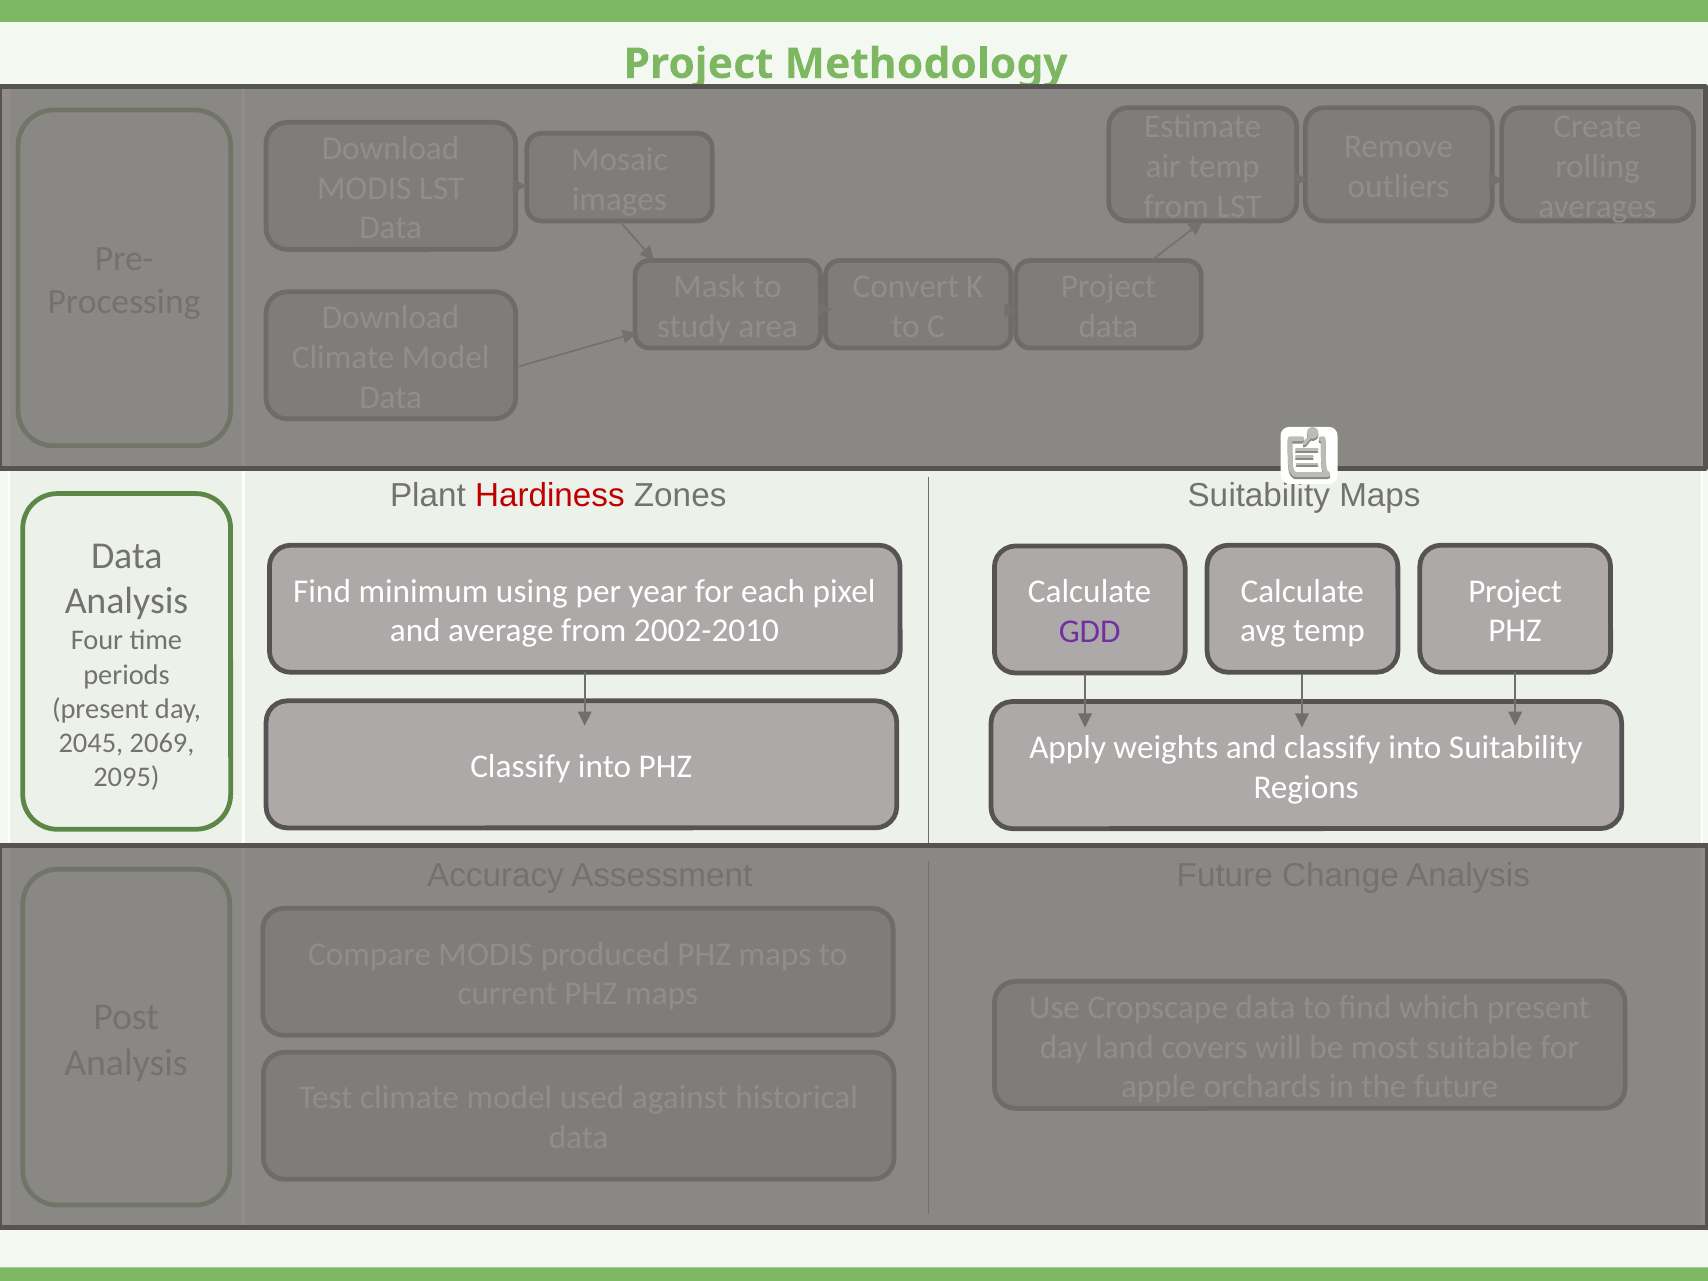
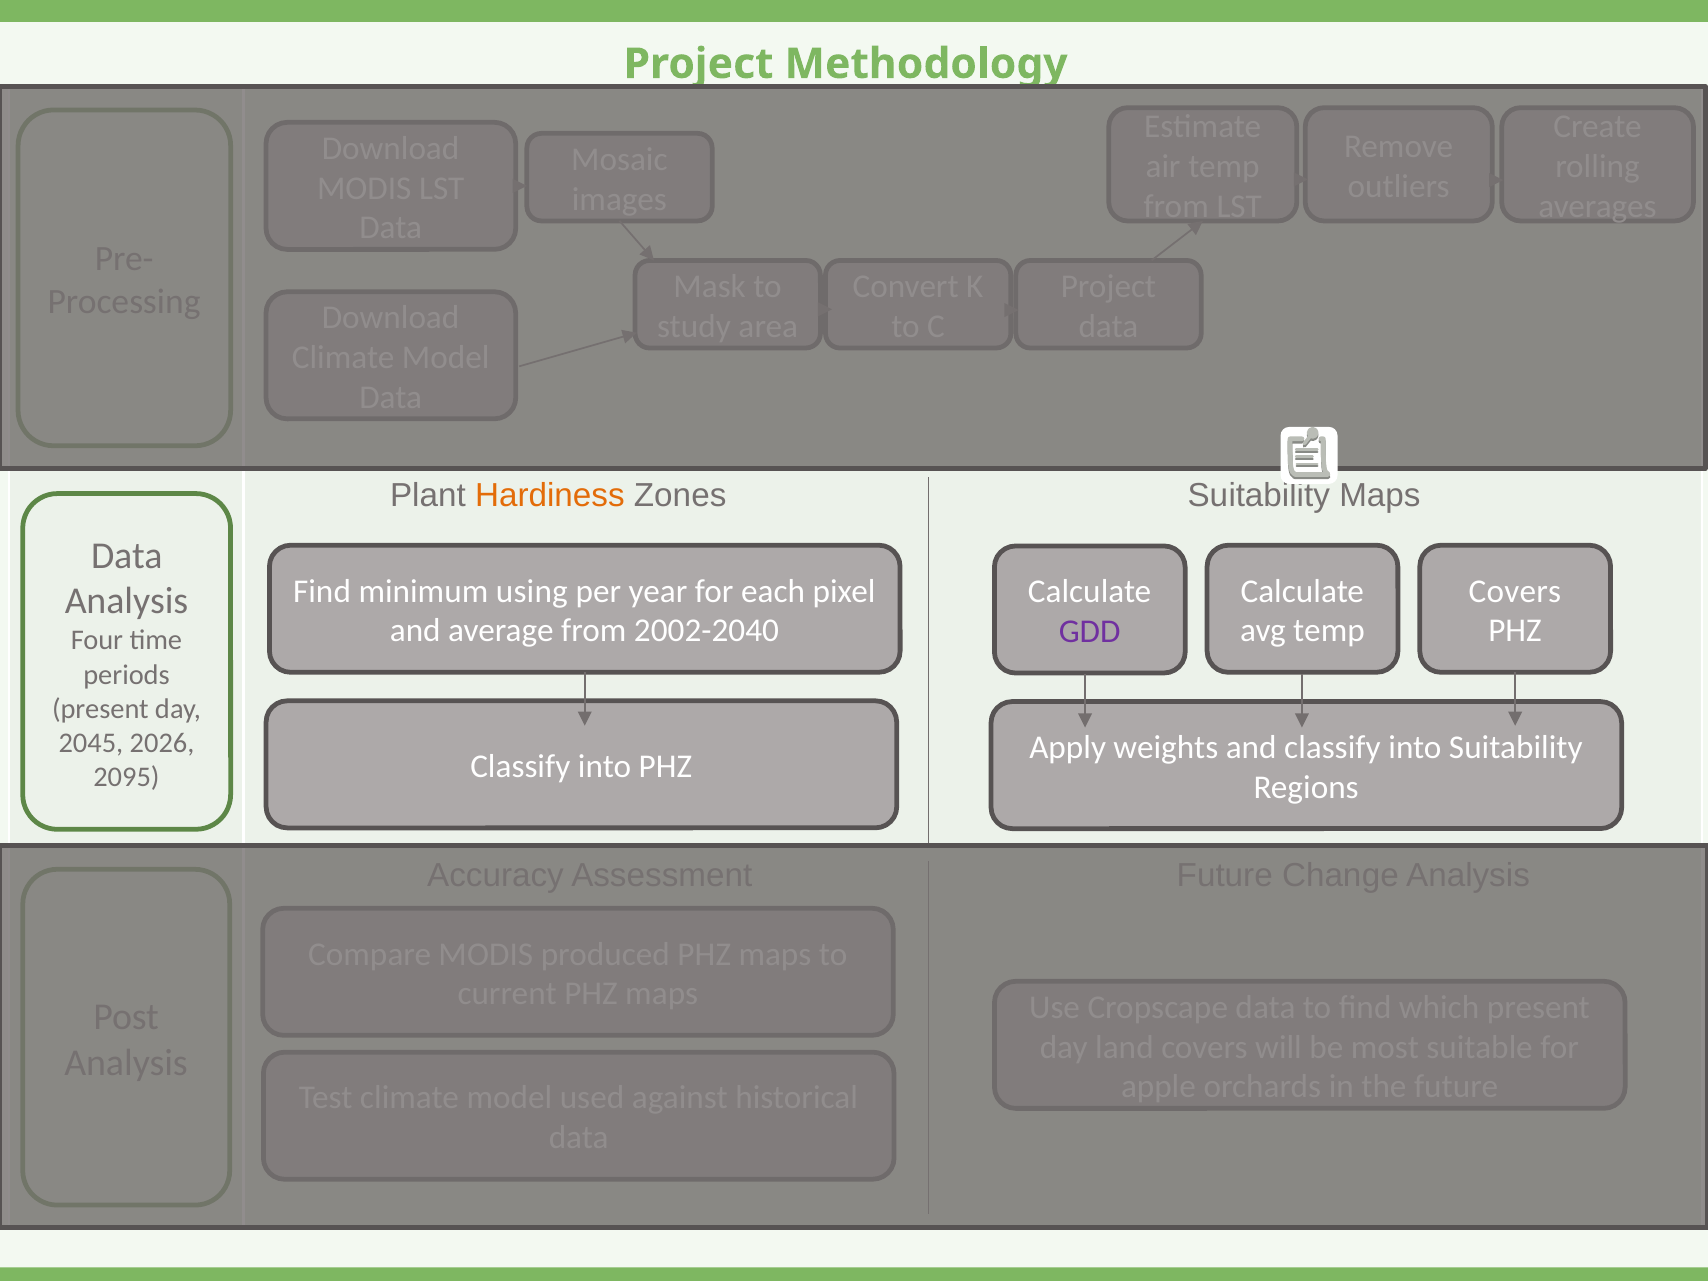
Hardiness colour: red -> orange (550, 495)
Project: Project -> Covers (1515, 591)
2002-2010: 2002-2010 -> 2002-2040 (706, 631)
2069: 2069 -> 2026 (162, 743)
